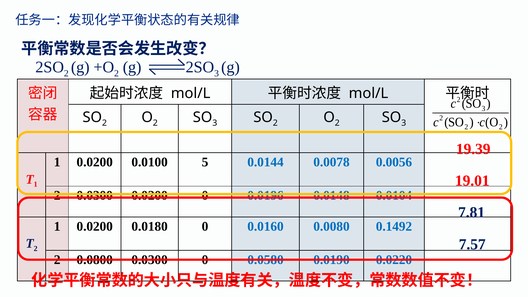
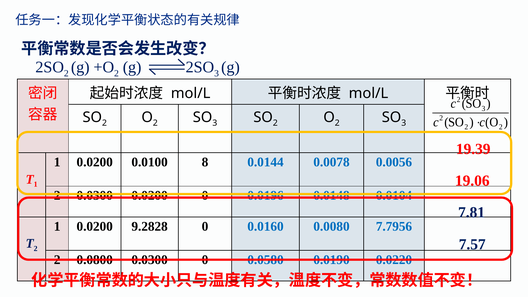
5: 5 -> 8 (205, 162)
19.01: 19.01 -> 19.06 (472, 181)
0.0180: 0.0180 -> 9.2828 (150, 226)
0.1492: 0.1492 -> 7.7956 (394, 226)
